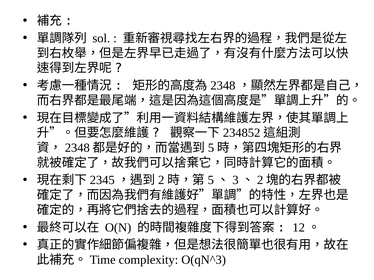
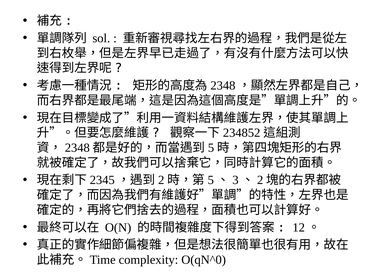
O(qN^3: O(qN^3 -> O(qN^0 (204, 260)
